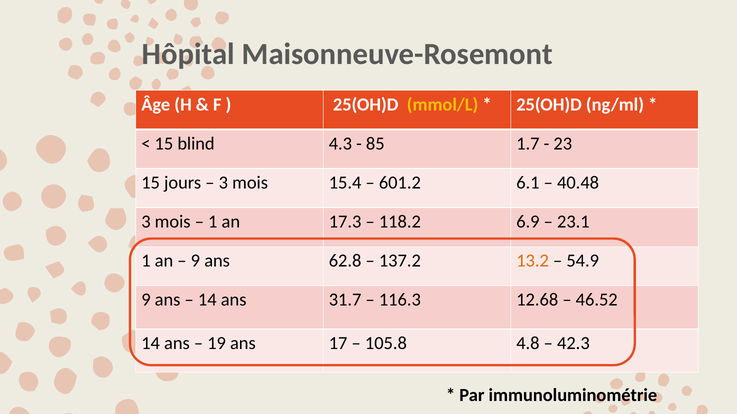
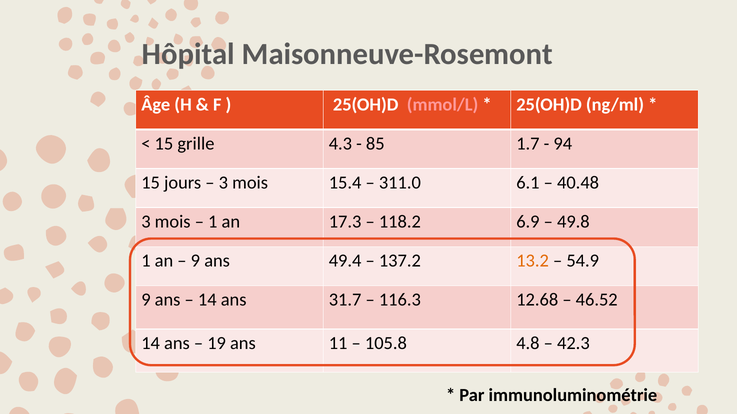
mmol/L colour: yellow -> pink (443, 105)
blind: blind -> grille (196, 144)
23: 23 -> 94 (563, 144)
601.2: 601.2 -> 311.0 (400, 183)
23.1: 23.1 -> 49.8 (573, 222)
62.8: 62.8 -> 49.4 (345, 261)
17: 17 -> 11 (338, 344)
